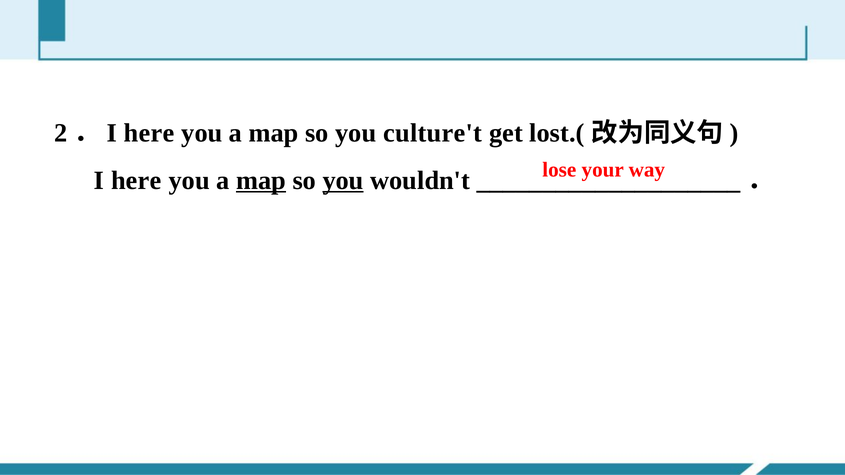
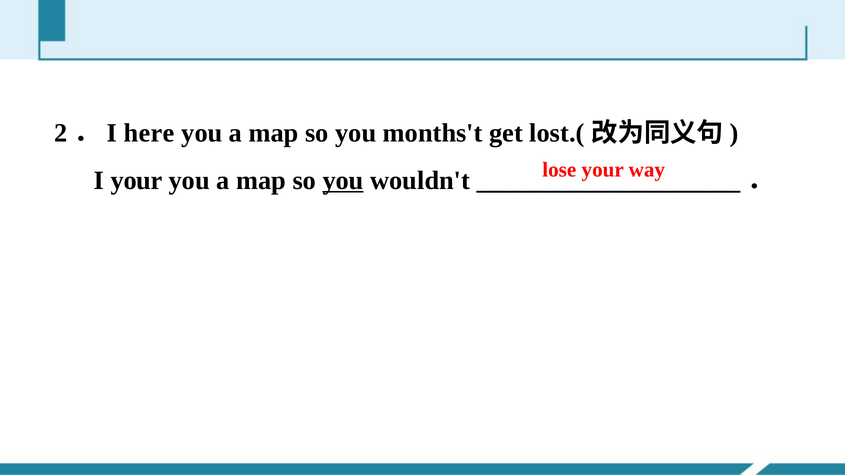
culture't: culture't -> months't (433, 133)
here: here -> your (137, 180)
map underline: present -> none (261, 180)
